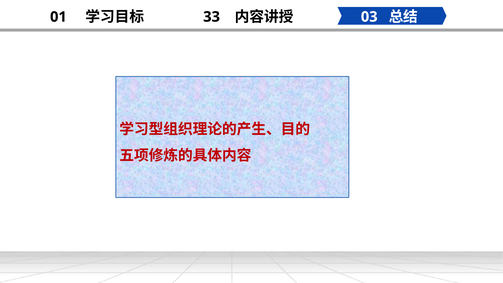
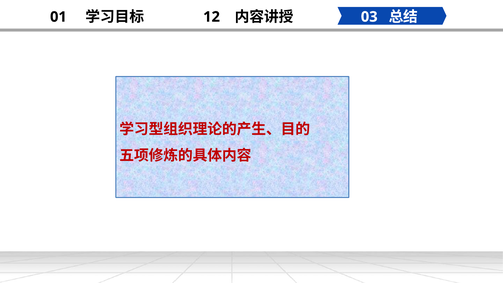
33: 33 -> 12 (212, 17)
